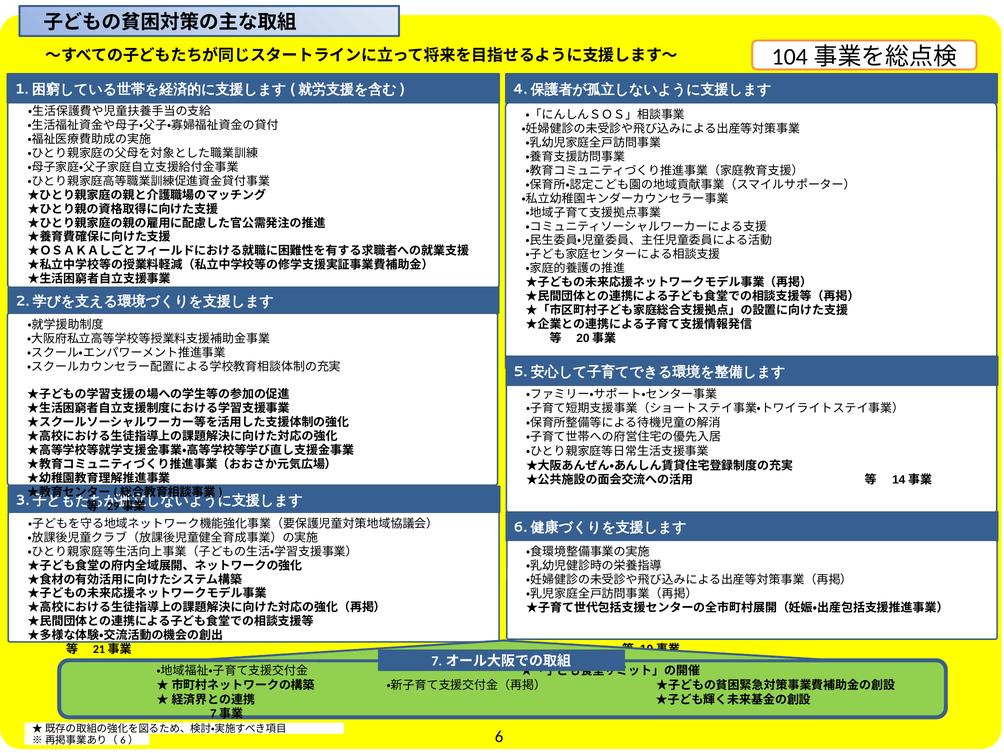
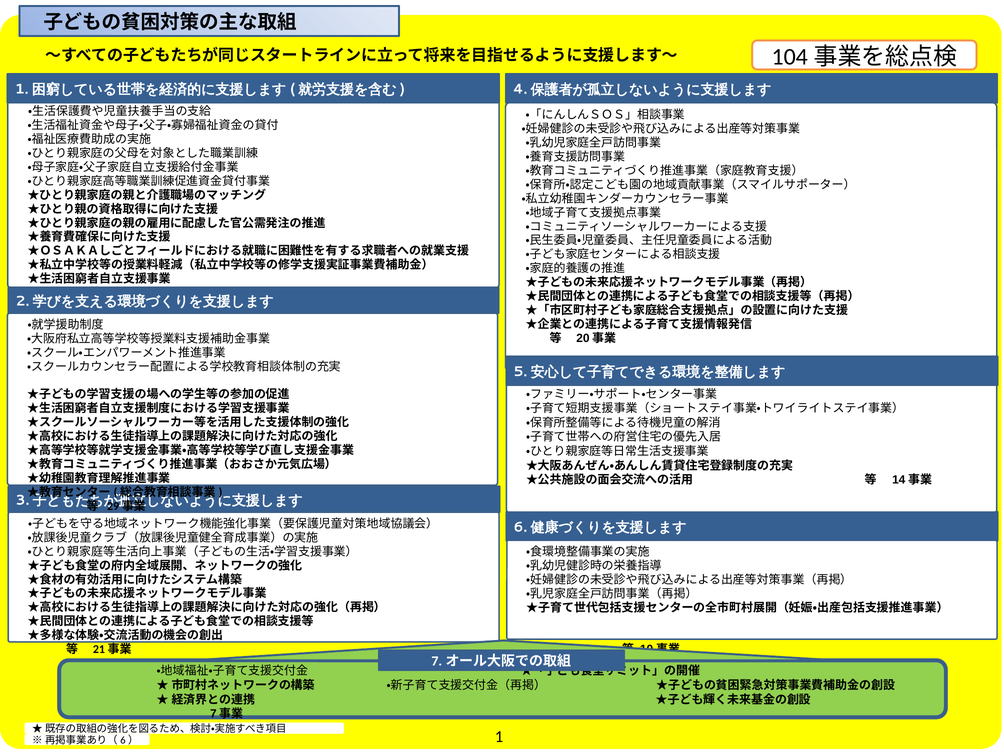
6: 6 -> 1 (499, 737)
